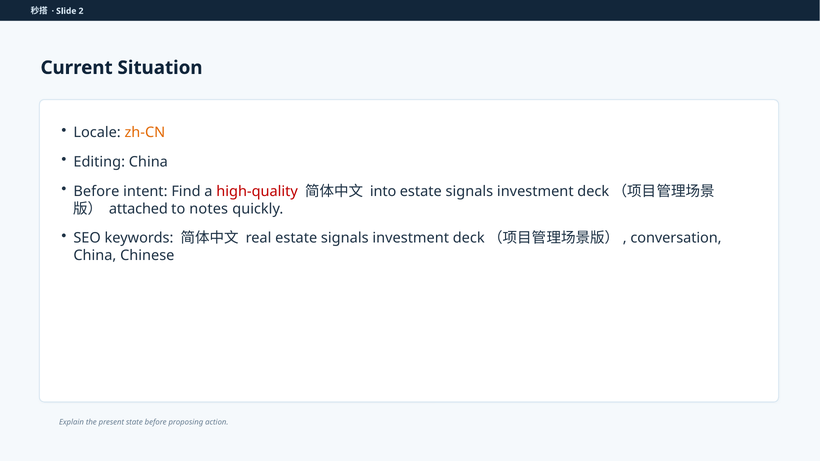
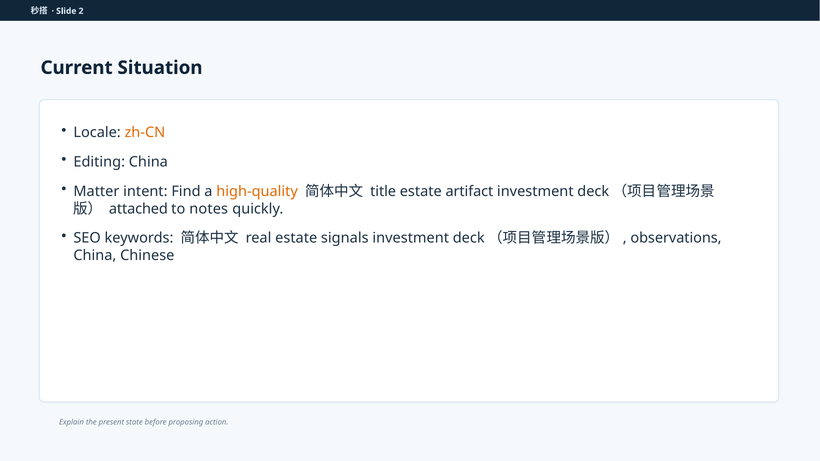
Before: Before -> Matter (96, 191)
high-quality colour: red -> orange (257, 191)
into: into -> title (383, 191)
signals: signals -> artifact (469, 191)
conversation: conversation -> observations (676, 238)
